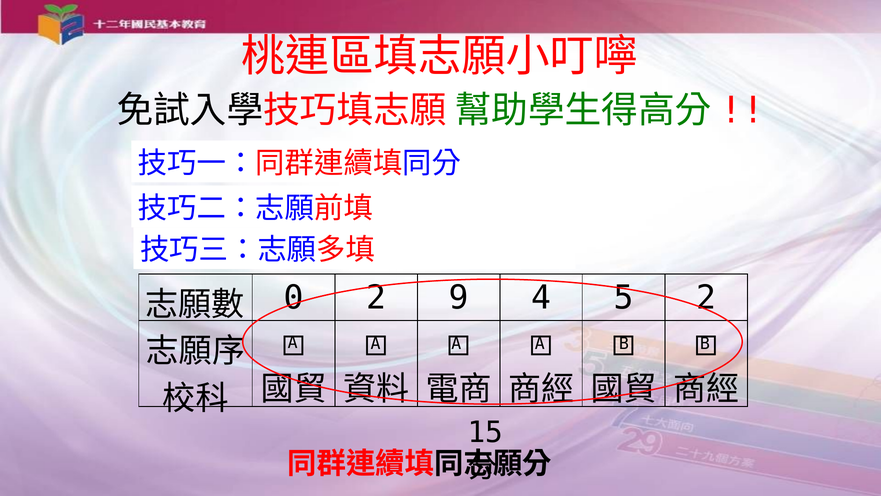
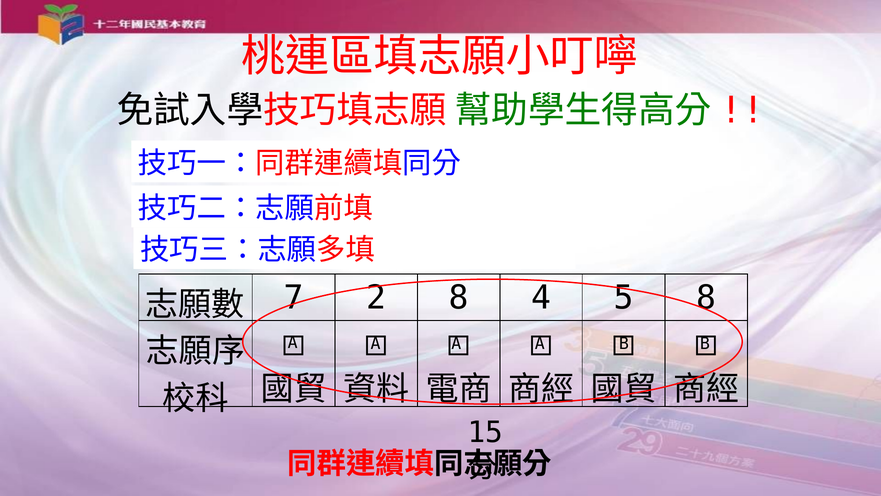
0: 0 -> 7 (294, 297)
2 9: 9 -> 8 (459, 297)
5 2: 2 -> 8 (706, 297)
